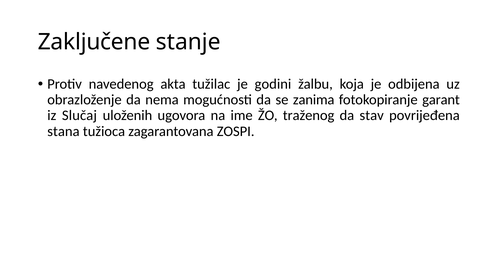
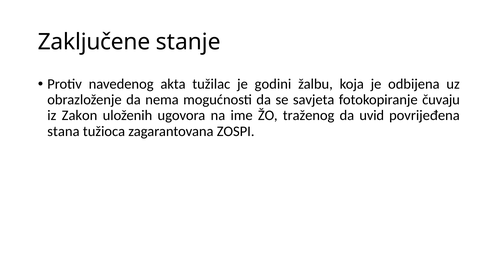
zanima: zanima -> savjeta (314, 100)
garant: garant -> čuvaju (441, 100)
Slučaj: Slučaj -> Zakon (80, 116)
stav: stav -> uvid (372, 116)
